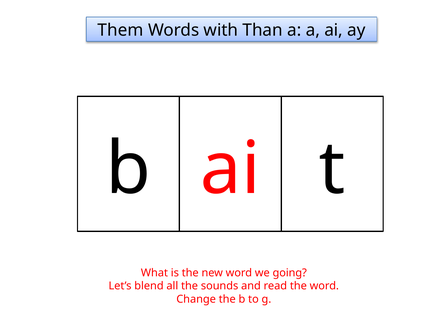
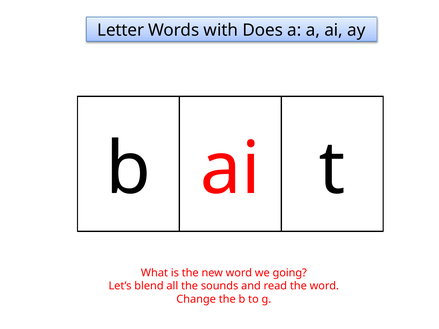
Them: Them -> Letter (121, 30)
Than: Than -> Does (263, 30)
